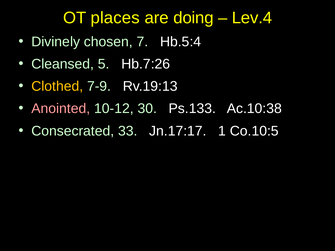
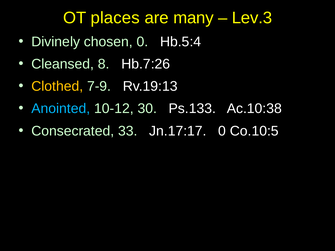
doing: doing -> many (194, 18)
Lev.4: Lev.4 -> Lev.3 (252, 18)
chosen 7: 7 -> 0 (143, 42)
5: 5 -> 8 (104, 64)
Anointed colour: pink -> light blue (61, 109)
Jn.17:17 1: 1 -> 0 (222, 131)
